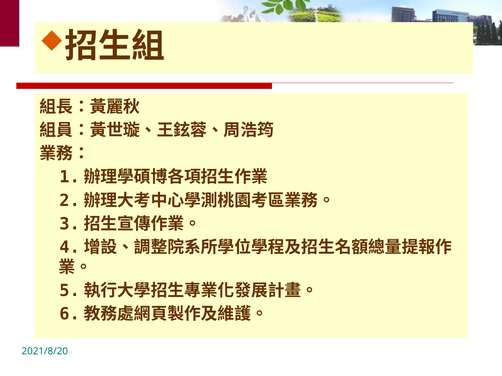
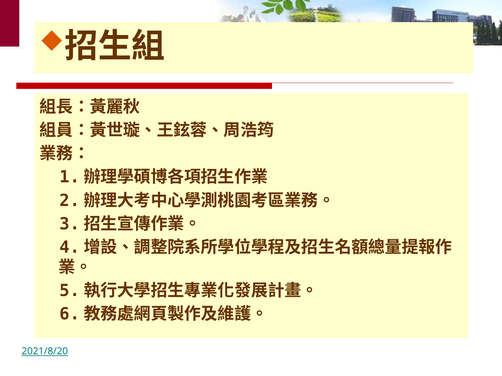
2021/8/20 underline: none -> present (45, 352)
